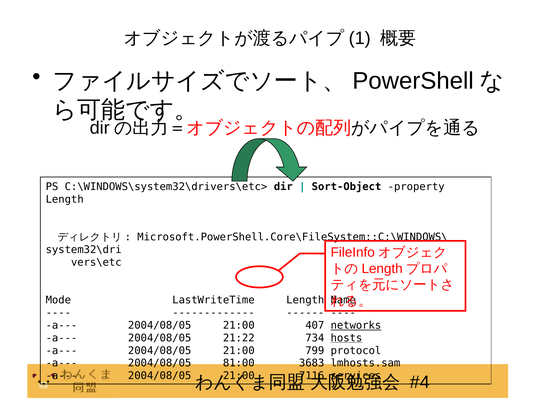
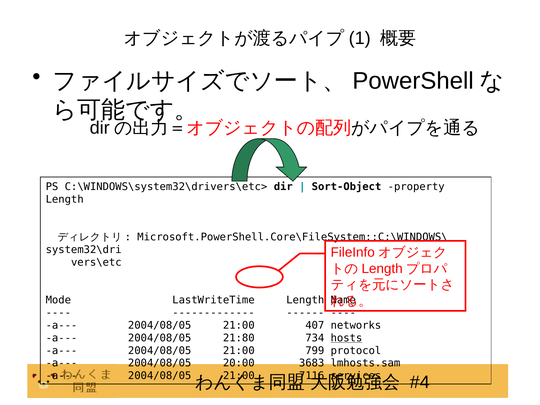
networks underline: present -> none (356, 325)
21:22: 21:22 -> 21:80 (239, 338)
81:00: 81:00 -> 20:00 (239, 363)
